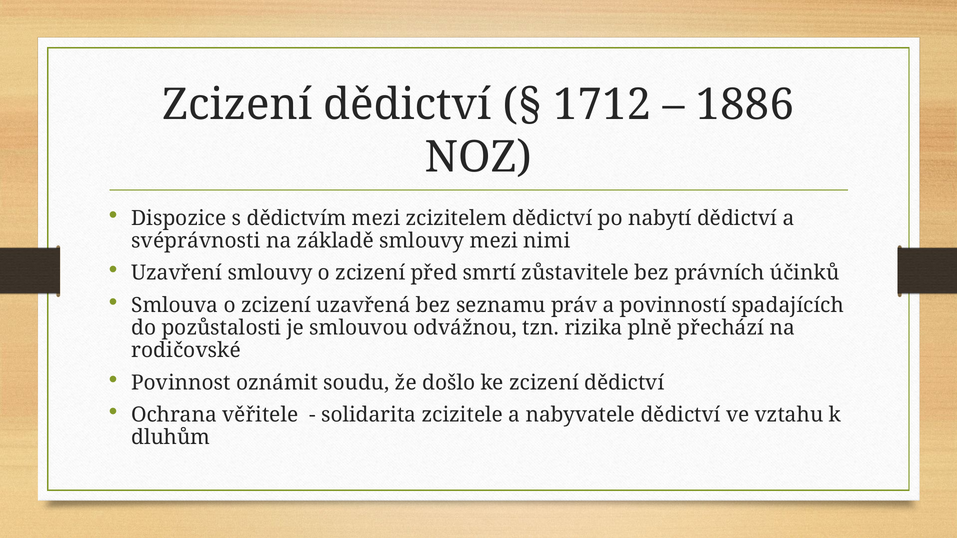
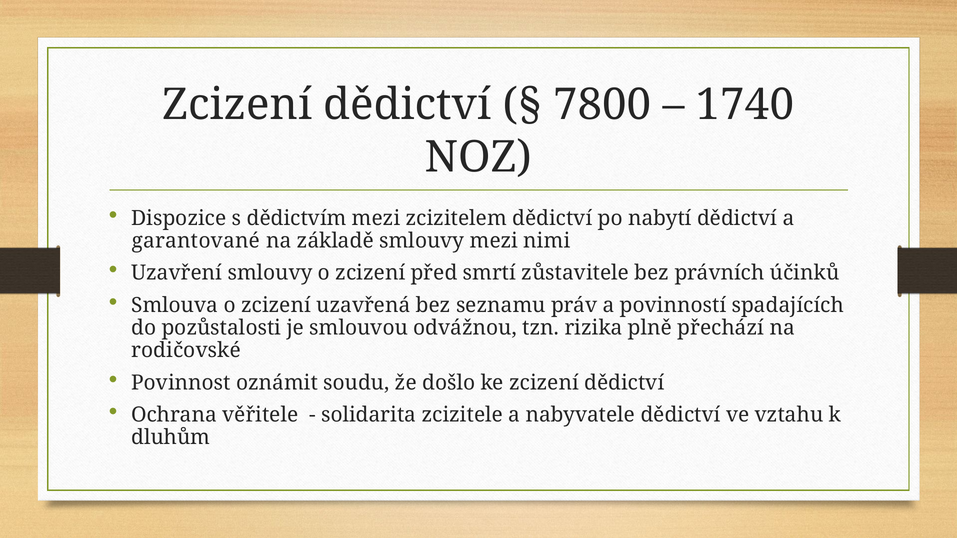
1712: 1712 -> 7800 (602, 105)
1886: 1886 -> 1740 (745, 105)
svéprávnosti: svéprávnosti -> garantované (196, 241)
